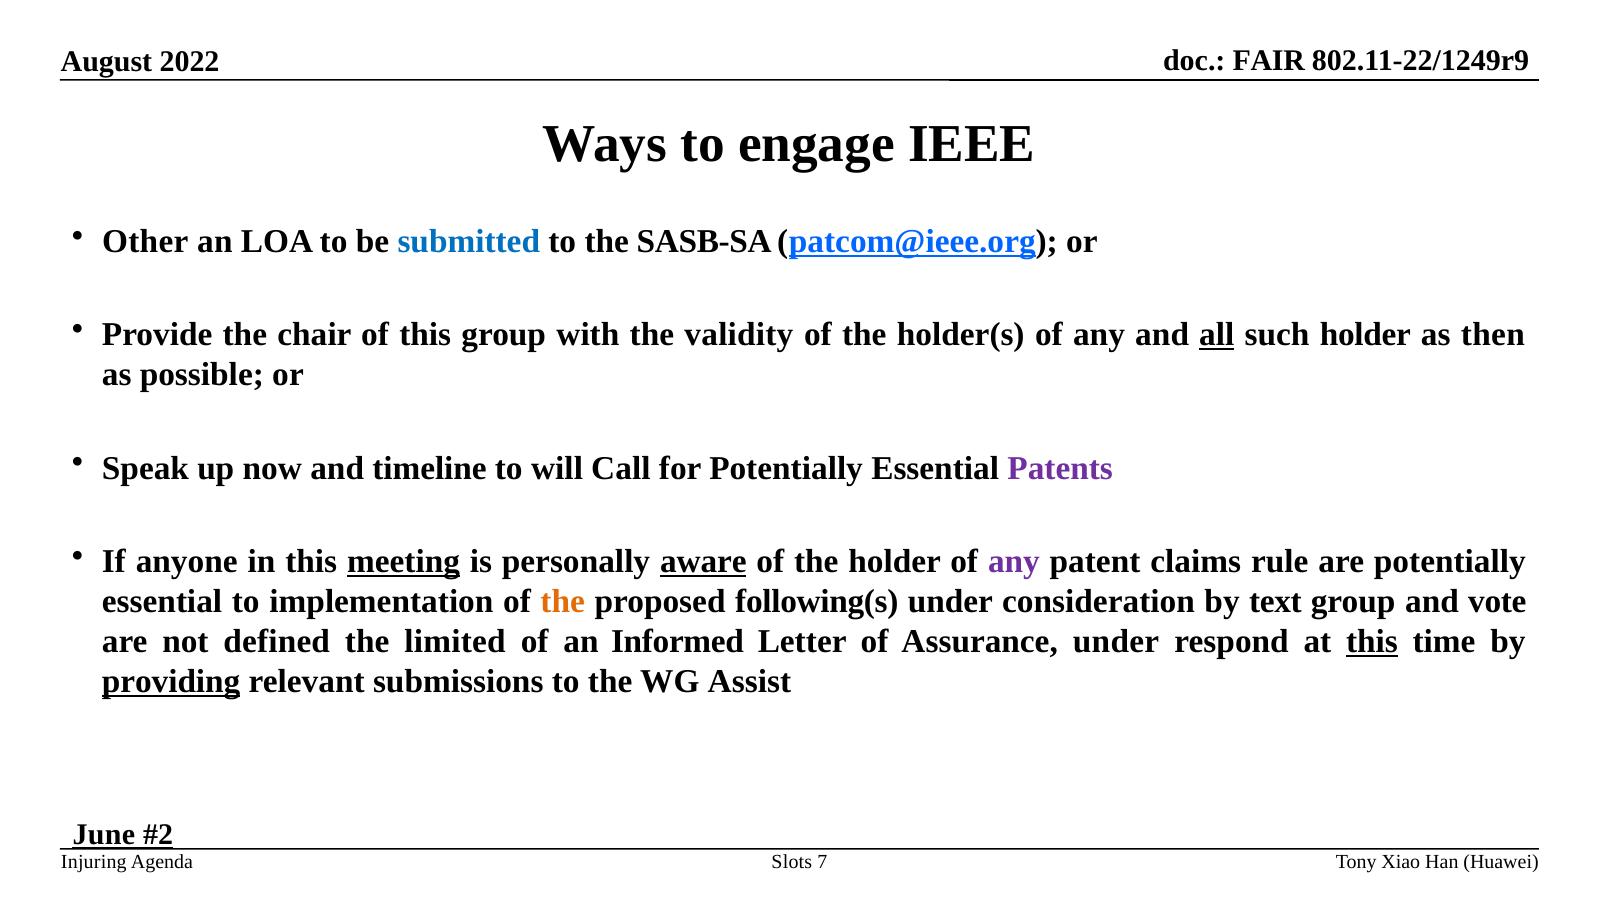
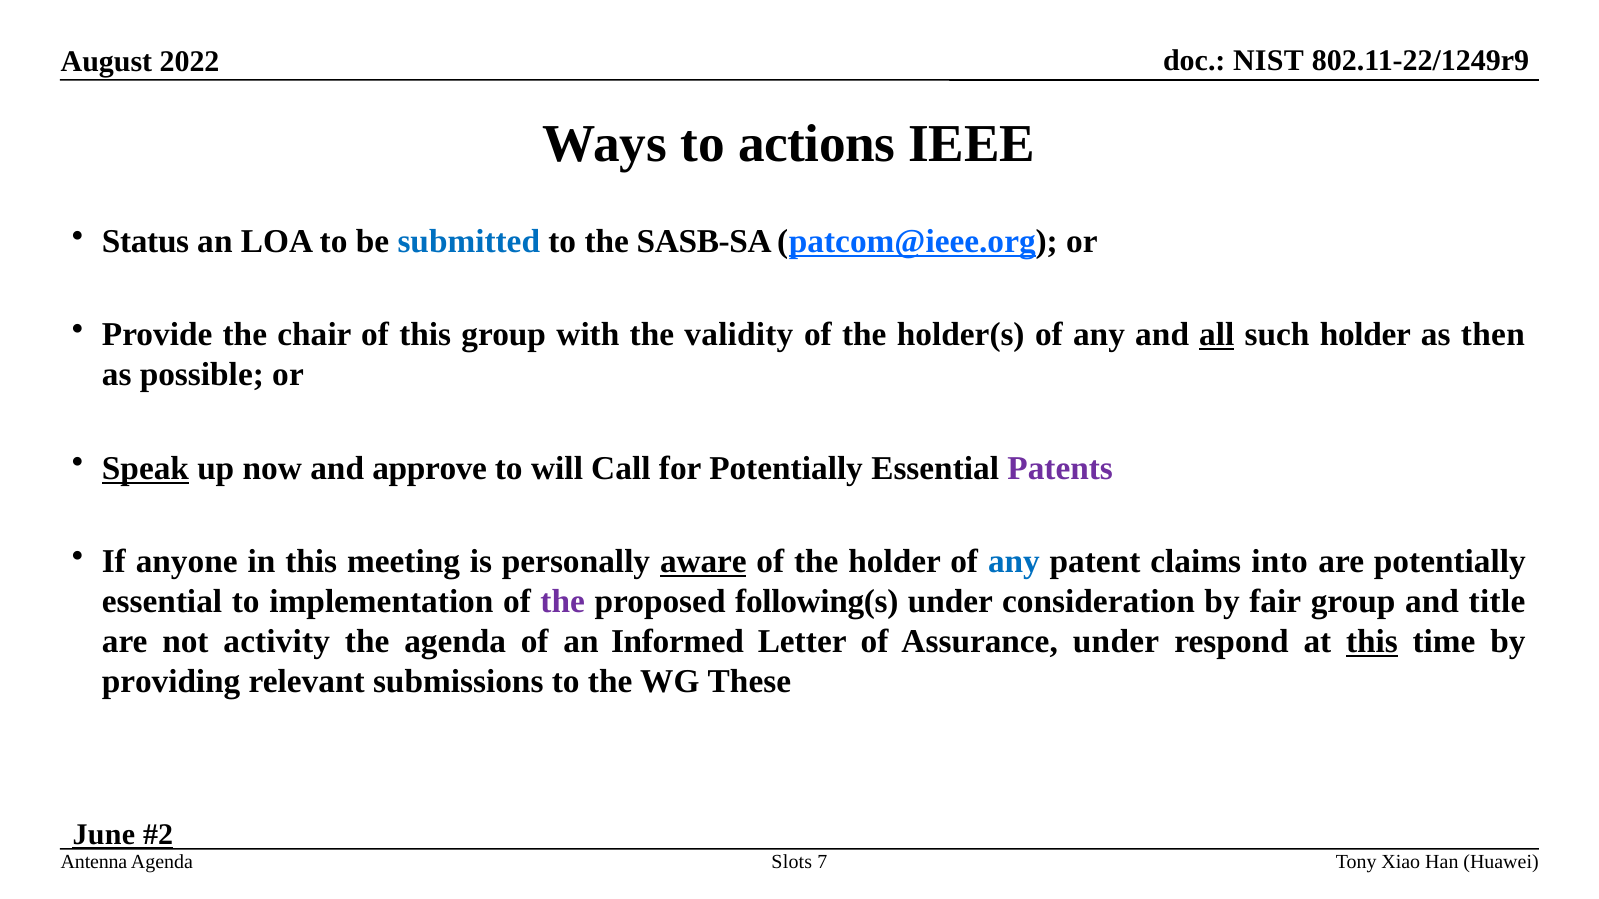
FAIR: FAIR -> NIST (1268, 60)
engage: engage -> actions (817, 144)
Other: Other -> Status (146, 242)
Speak underline: none -> present (145, 468)
timeline: timeline -> approve (430, 468)
meeting underline: present -> none (404, 562)
any colour: purple -> blue (1014, 562)
rule: rule -> into (1280, 562)
the colour: orange -> purple (563, 602)
text: text -> fair (1275, 602)
vote: vote -> title (1497, 602)
defined: defined -> activity (277, 642)
the limited: limited -> agenda (455, 642)
providing underline: present -> none (171, 682)
Assist: Assist -> These (749, 682)
Injuring: Injuring -> Antenna (94, 863)
